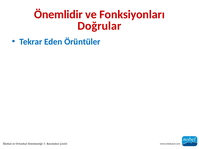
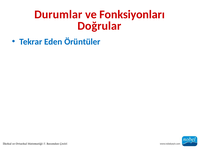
Önemlidir: Önemlidir -> Durumlar (58, 14)
